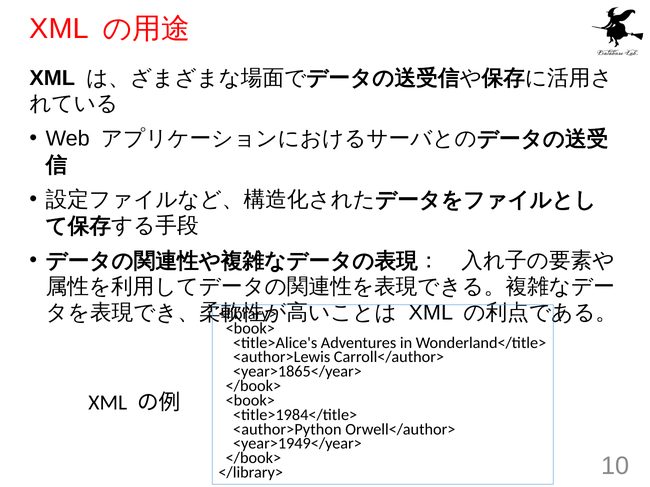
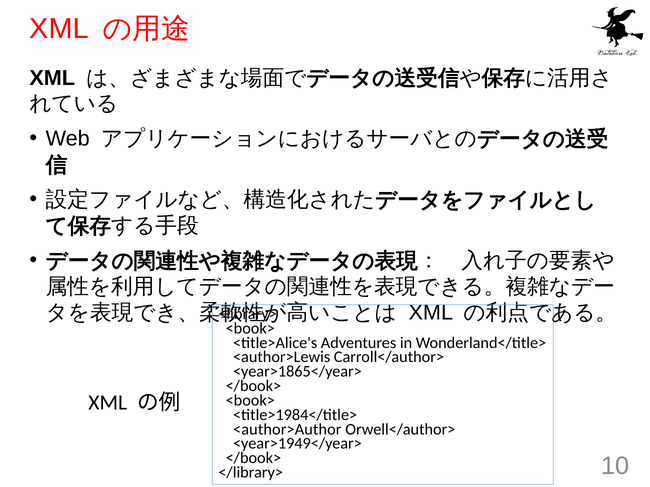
<author>Python: <author>Python -> <author>Author (287, 430)
